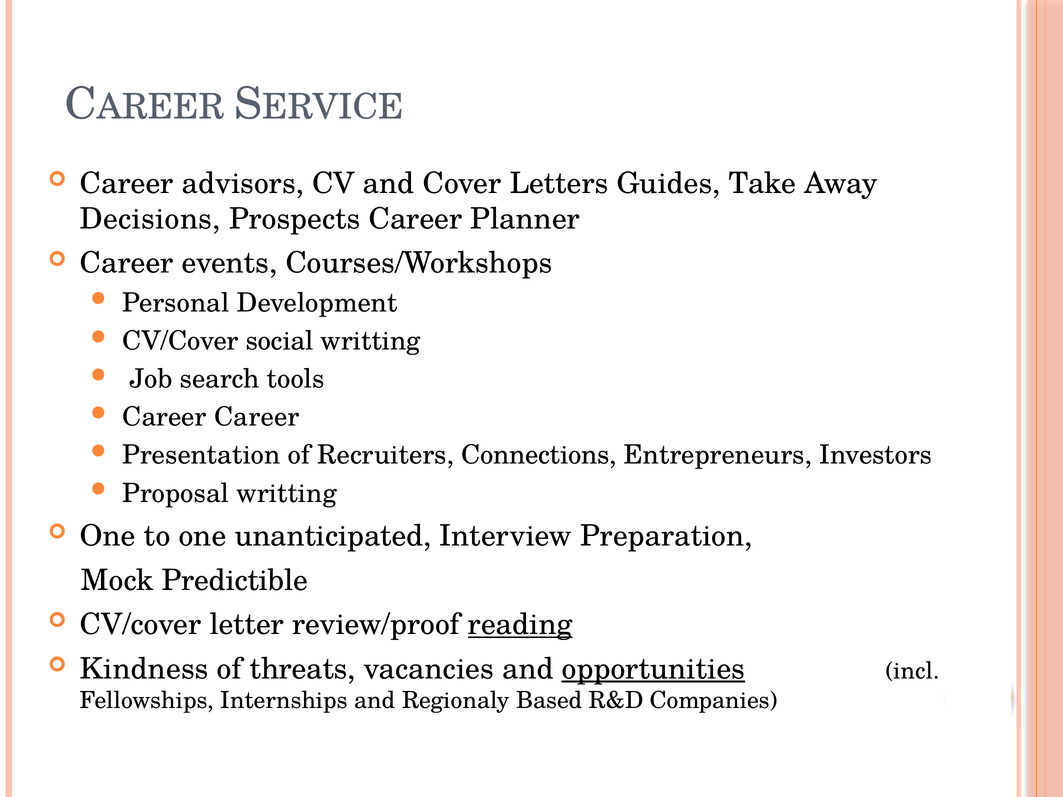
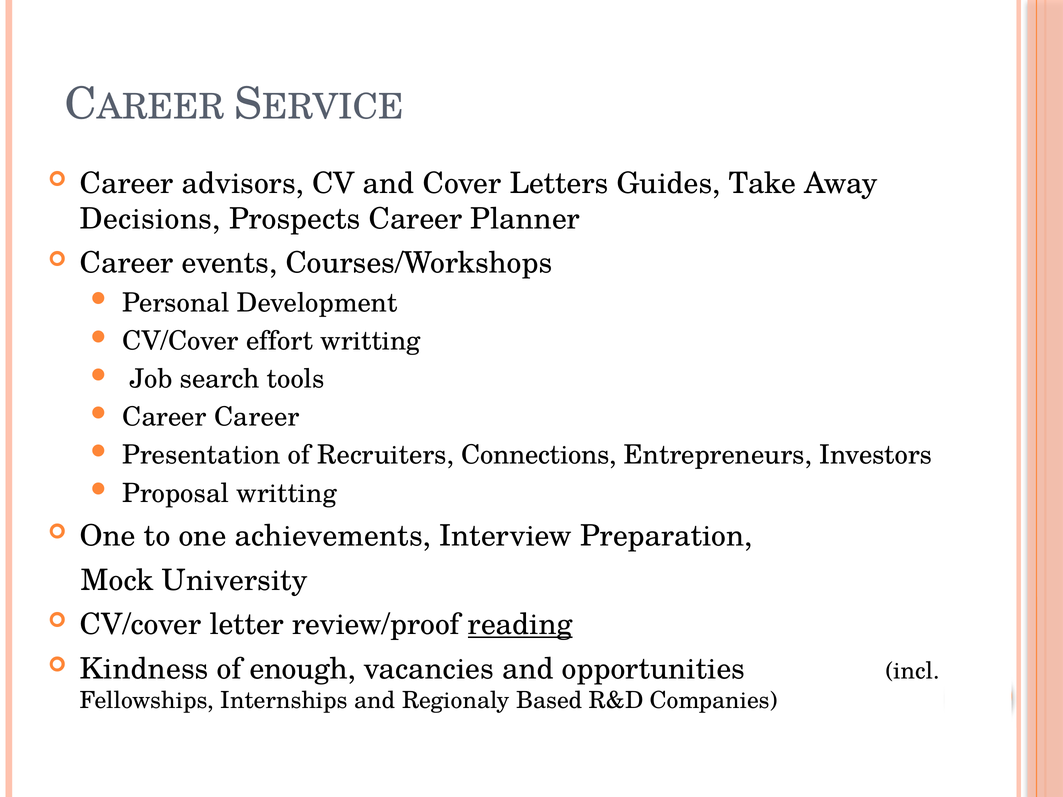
social: social -> effort (280, 341)
unanticipated: unanticipated -> achievements (333, 536)
Predictible: Predictible -> University (235, 580)
threats: threats -> enough (303, 669)
opportunities underline: present -> none (653, 669)
